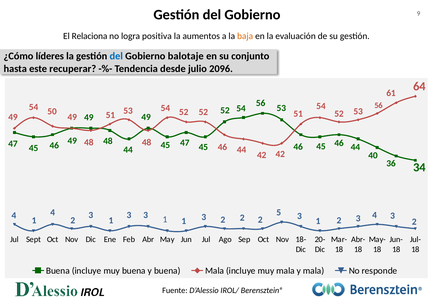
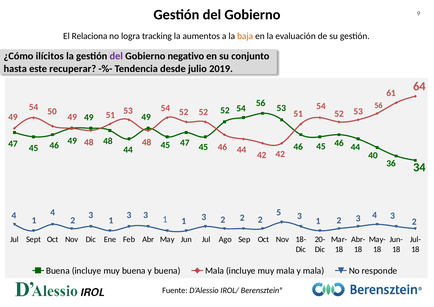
positiva: positiva -> tracking (157, 36)
líderes: líderes -> ilícitos (50, 56)
del colour: blue -> purple (116, 56)
balotaje: balotaje -> negativo (186, 56)
2096: 2096 -> 2019 (221, 69)
